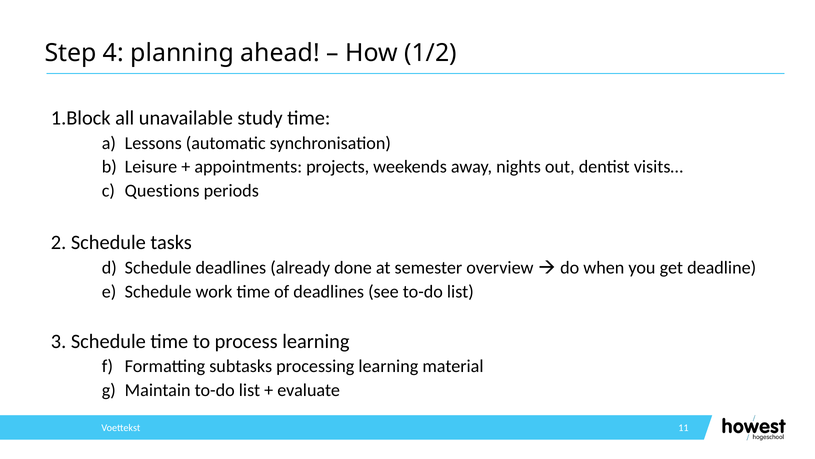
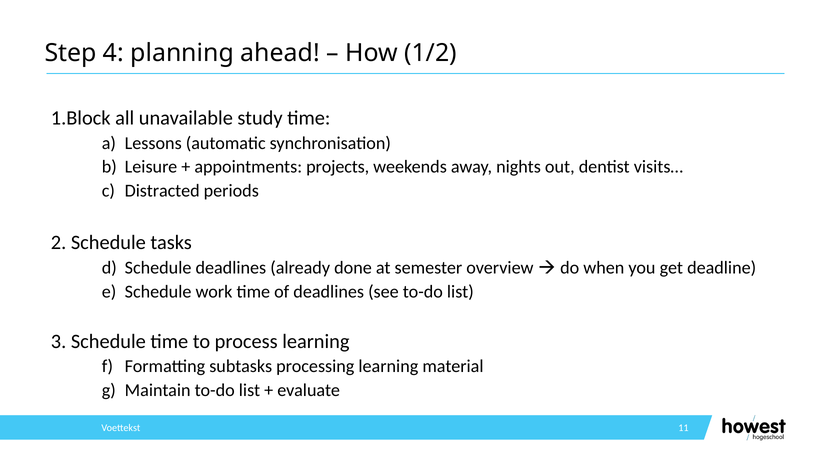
Questions: Questions -> Distracted (162, 191)
